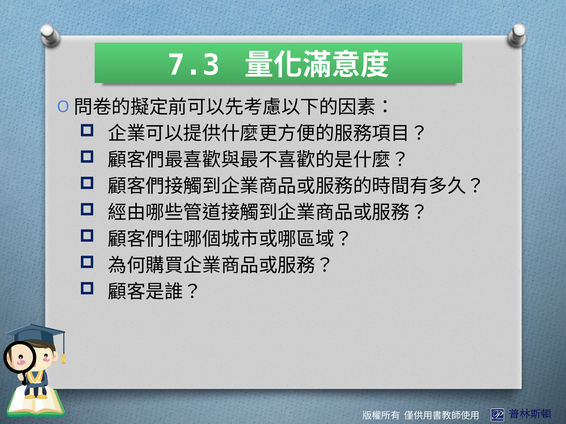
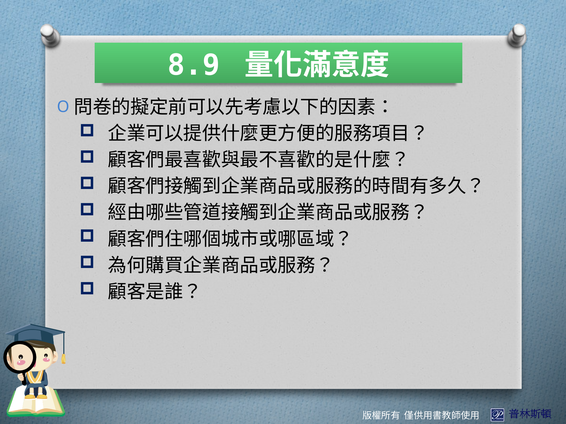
7.3: 7.3 -> 8.9 (194, 65)
